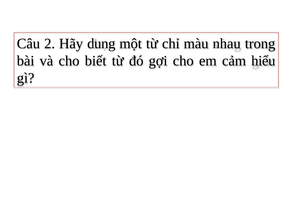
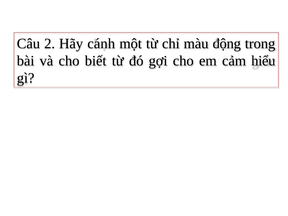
dung: dung -> cánh (101, 43)
nhau: nhau -> động (227, 43)
